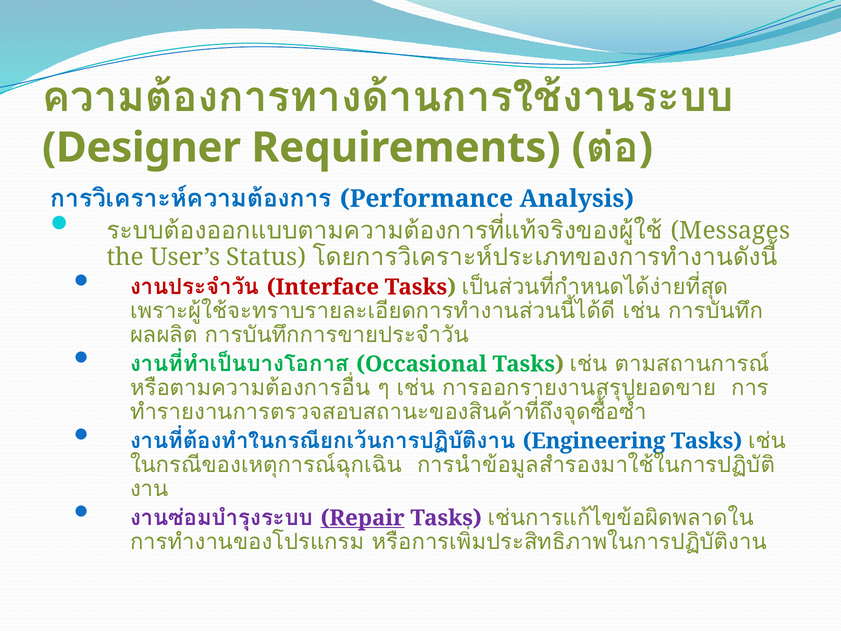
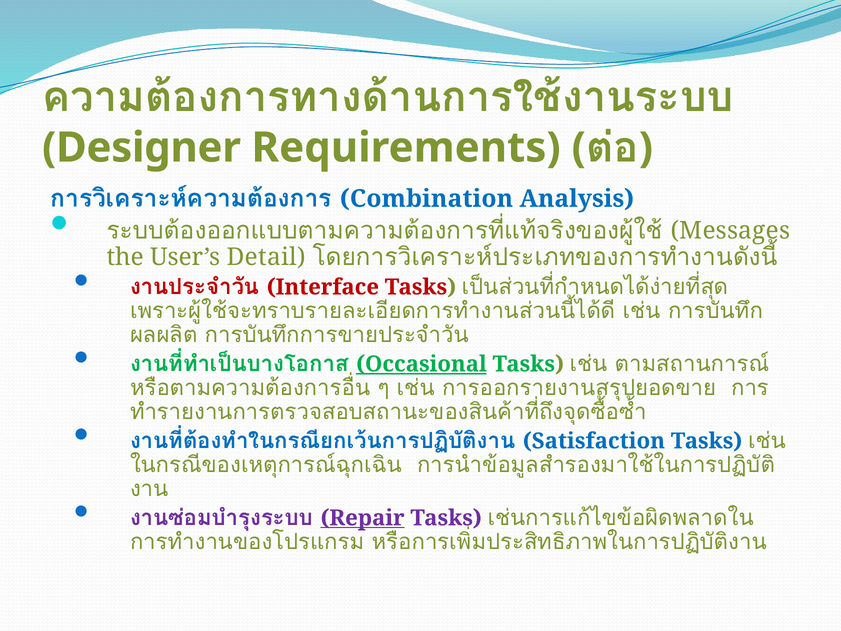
Performance: Performance -> Combination (426, 199)
Status: Status -> Detail (266, 257)
Occasional underline: none -> present (421, 364)
Engineering: Engineering -> Satisfaction (594, 441)
